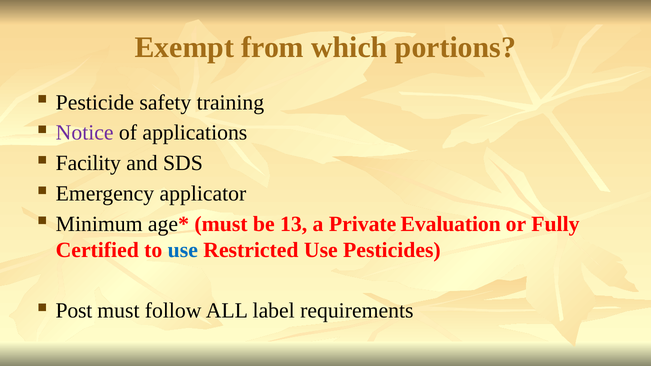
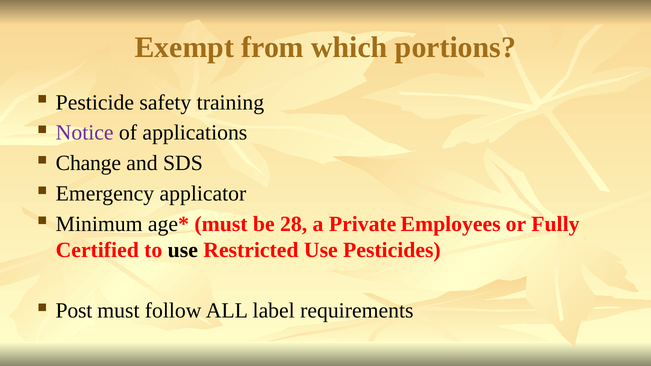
Facility: Facility -> Change (88, 163)
13: 13 -> 28 (294, 224)
Evaluation: Evaluation -> Employees (451, 224)
use colour: blue -> black (183, 250)
